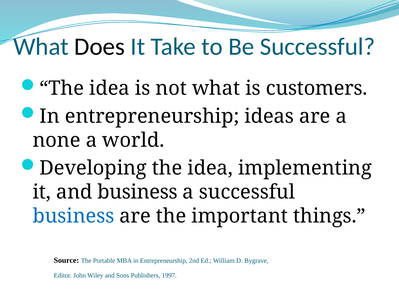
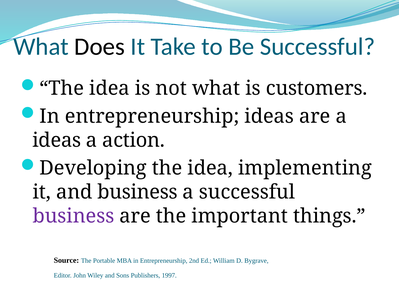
none: none -> ideas (57, 140)
world: world -> action (134, 140)
business colour: blue -> purple (73, 216)
